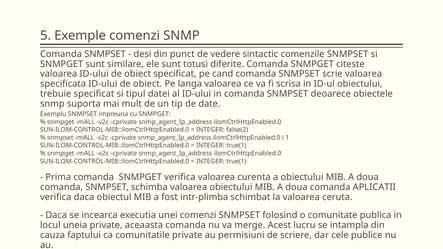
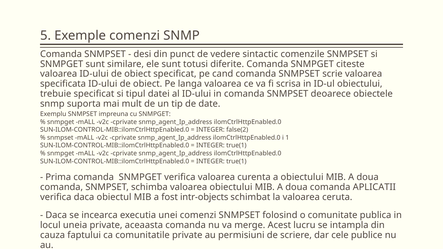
intr-plimba: intr-plimba -> intr-objects (204, 197)
